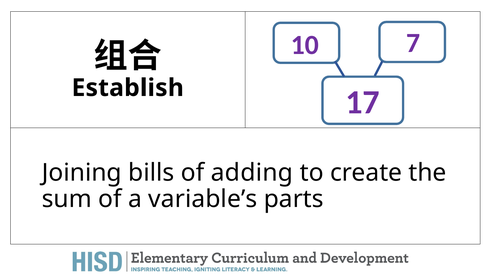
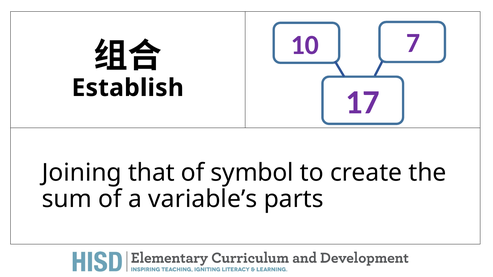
bills: bills -> that (151, 173)
adding: adding -> symbol (252, 173)
